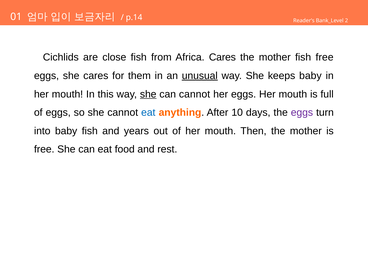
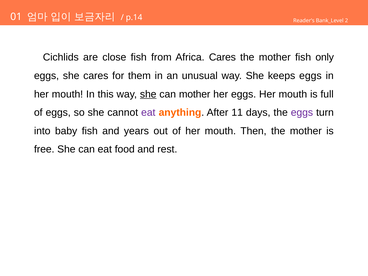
fish free: free -> only (325, 57)
unusual underline: present -> none (200, 76)
keeps baby: baby -> eggs (310, 76)
can cannot: cannot -> mother (195, 94)
eat colour: blue -> purple (148, 113)
10: 10 -> 11 (237, 113)
